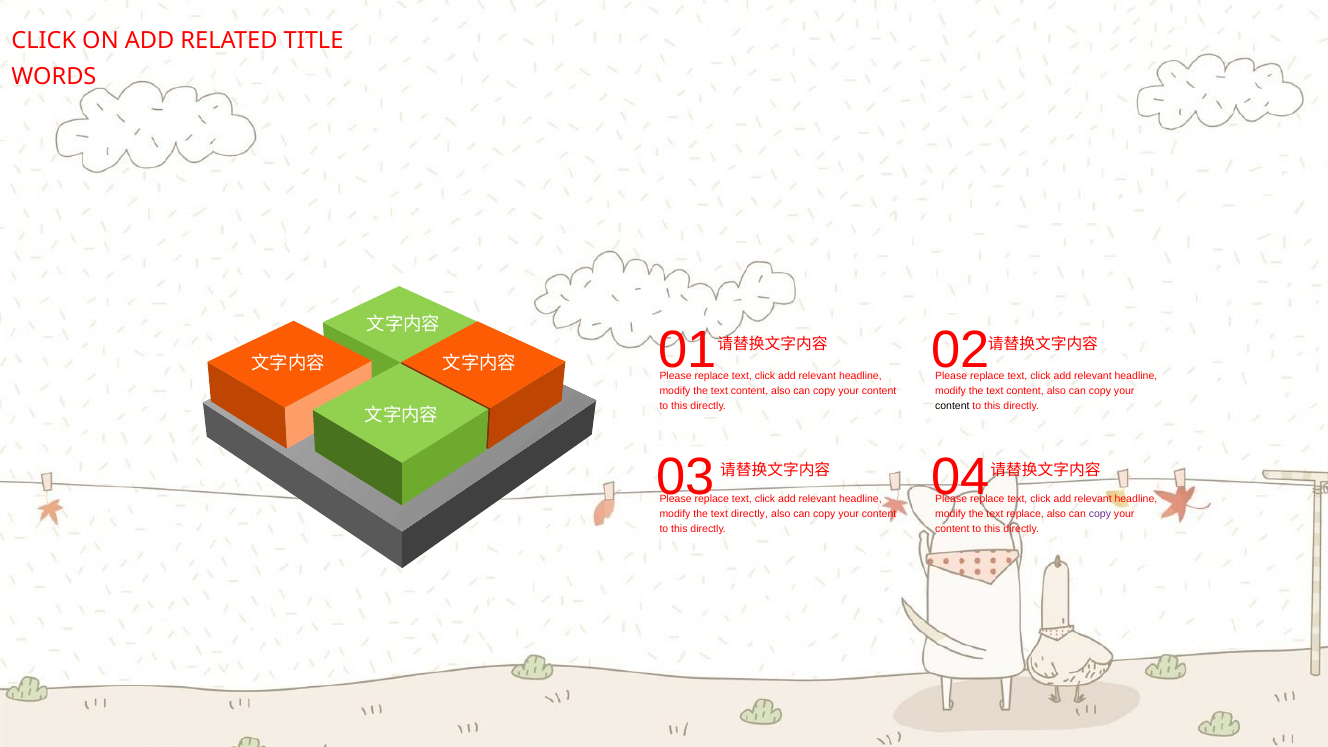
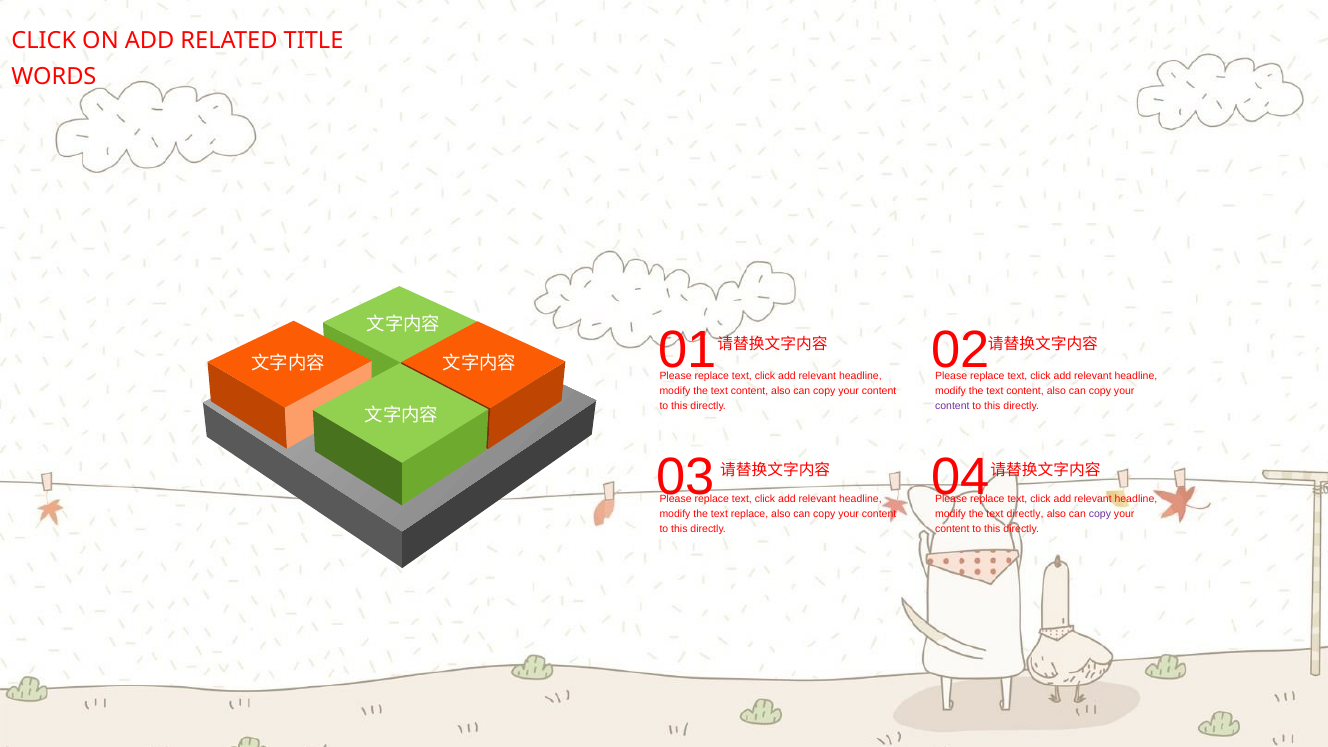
content colour: black -> purple (952, 406)
text directly: directly -> replace (750, 514)
text replace: replace -> directly (1025, 514)
